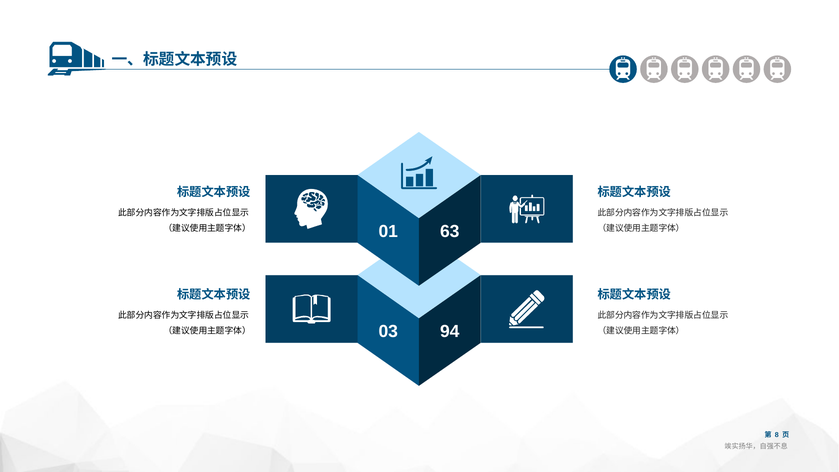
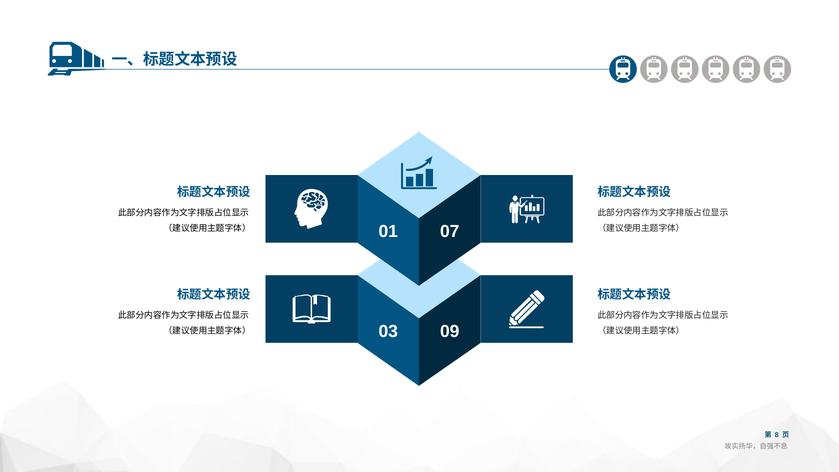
63: 63 -> 07 (450, 232)
94: 94 -> 09 (450, 332)
